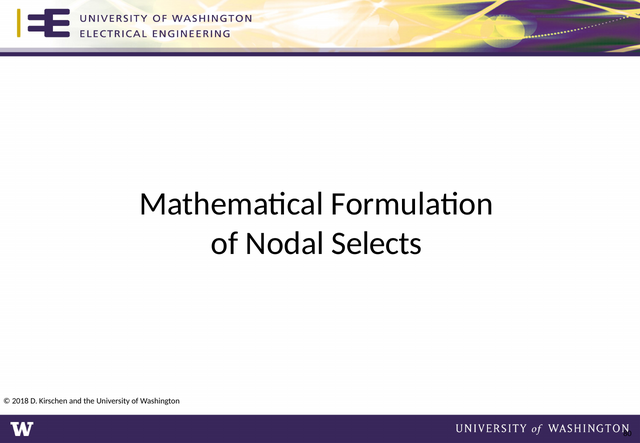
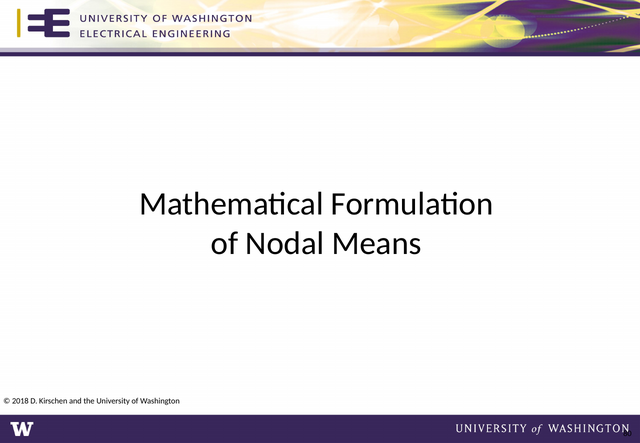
Selects: Selects -> Means (377, 244)
